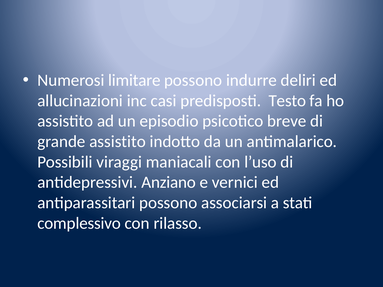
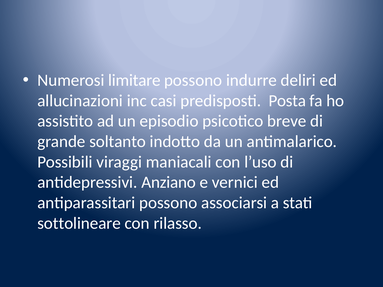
Testo: Testo -> Posta (287, 101)
grande assistito: assistito -> soltanto (118, 142)
complessivo: complessivo -> sottolineare (79, 223)
